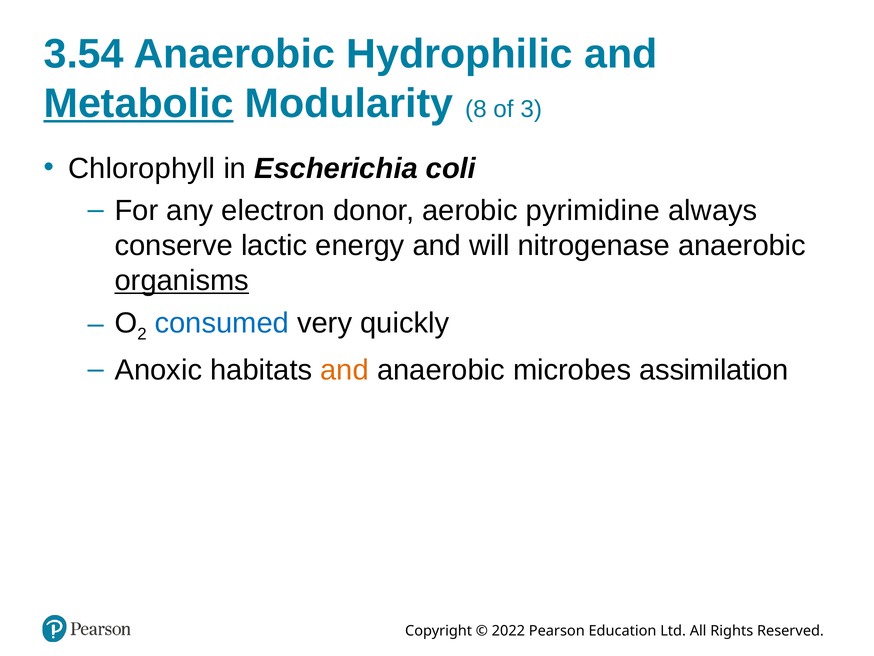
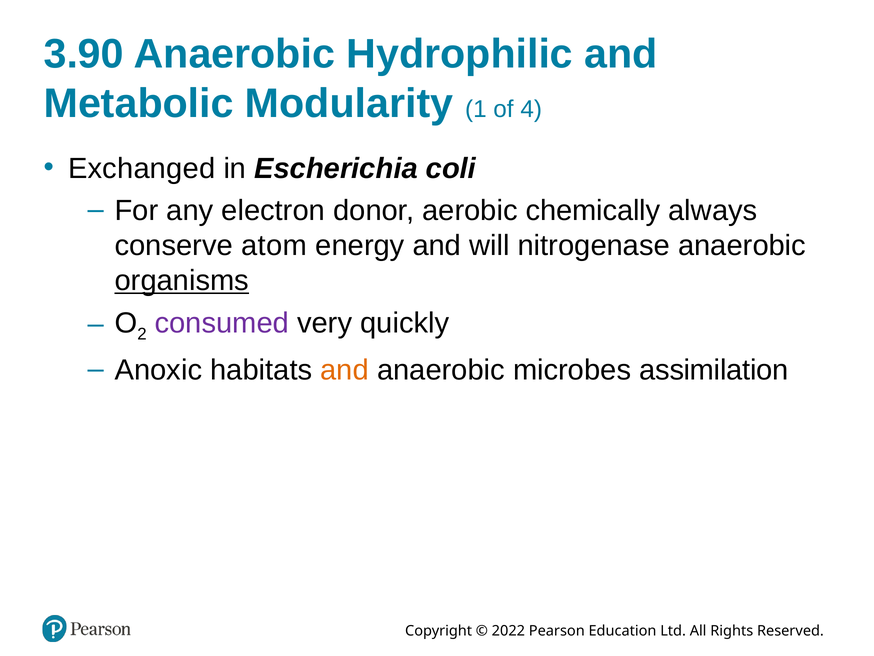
3.54: 3.54 -> 3.90 (84, 54)
Metabolic underline: present -> none (139, 104)
8: 8 -> 1 (476, 109)
3: 3 -> 4 (531, 109)
Chlorophyll: Chlorophyll -> Exchanged (142, 168)
pyrimidine: pyrimidine -> chemically (593, 211)
lactic: lactic -> atom (274, 245)
consumed colour: blue -> purple (222, 323)
